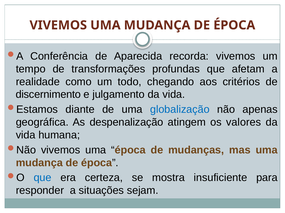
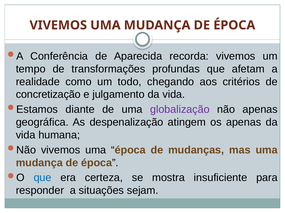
discernimento: discernimento -> concretização (48, 95)
globalização colour: blue -> purple (180, 110)
os valores: valores -> apenas (244, 123)
